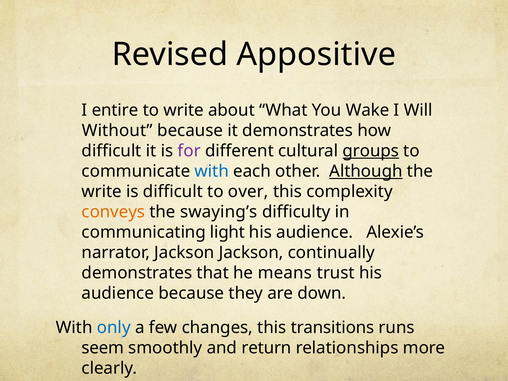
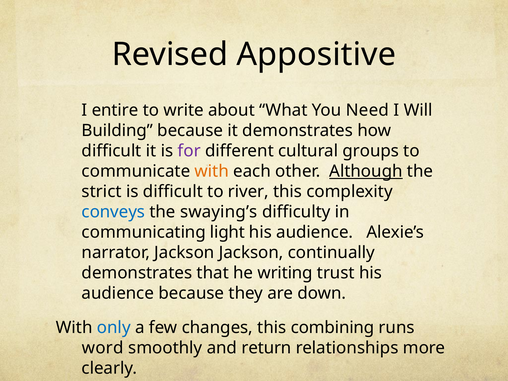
Wake: Wake -> Need (367, 110)
Without: Without -> Building (117, 131)
groups underline: present -> none (371, 151)
with colour: blue -> orange (212, 171)
write: write -> strict (102, 192)
over: over -> river (248, 192)
conveys colour: orange -> blue (113, 212)
means: means -> writing (285, 273)
transitions: transitions -> combining (333, 328)
seem: seem -> word (103, 348)
